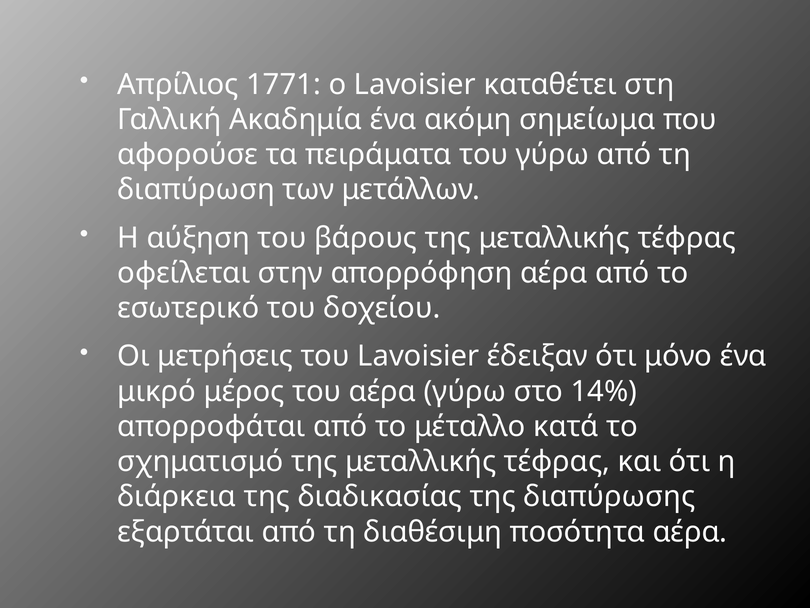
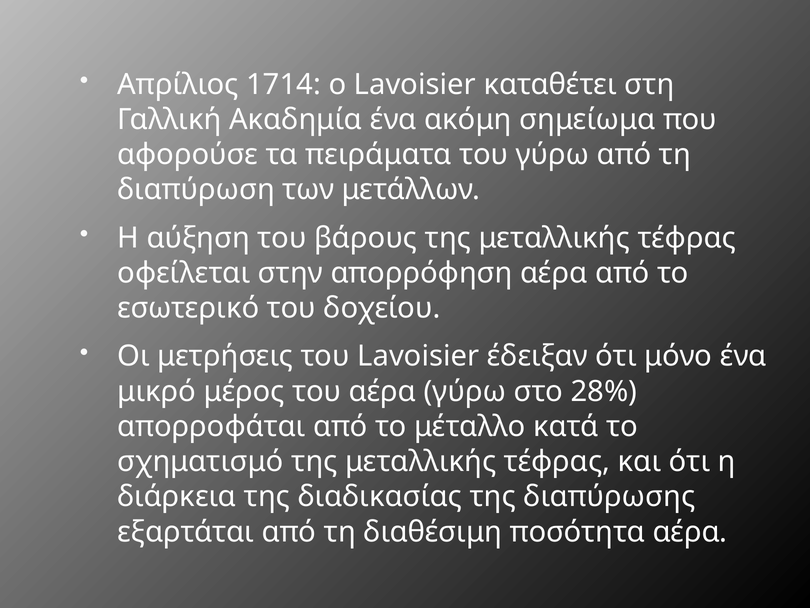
1771: 1771 -> 1714 (284, 84)
14%: 14% -> 28% (604, 391)
